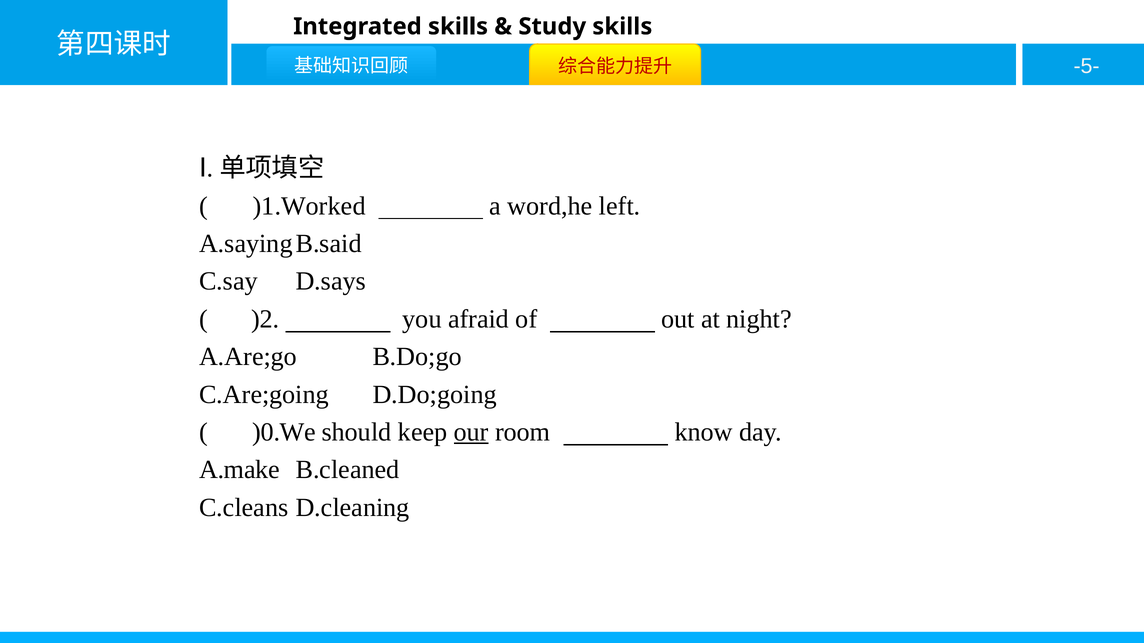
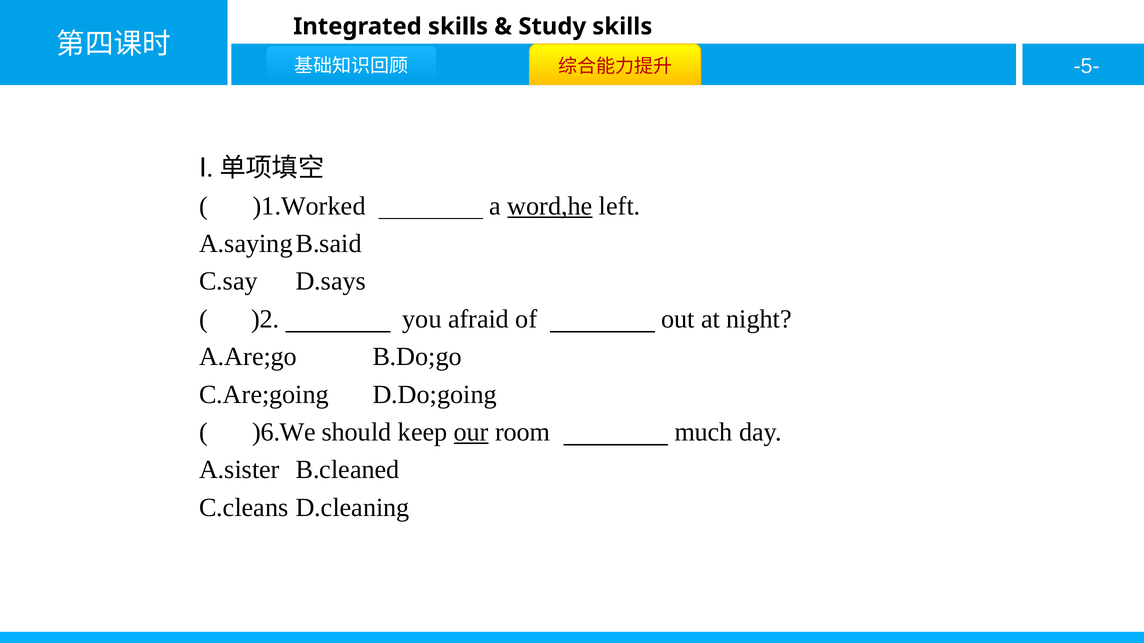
word,he underline: none -> present (550, 206)
)0.We: )0.We -> )6.We (284, 432)
know: know -> much (704, 432)
A.make: A.make -> A.sister (239, 470)
